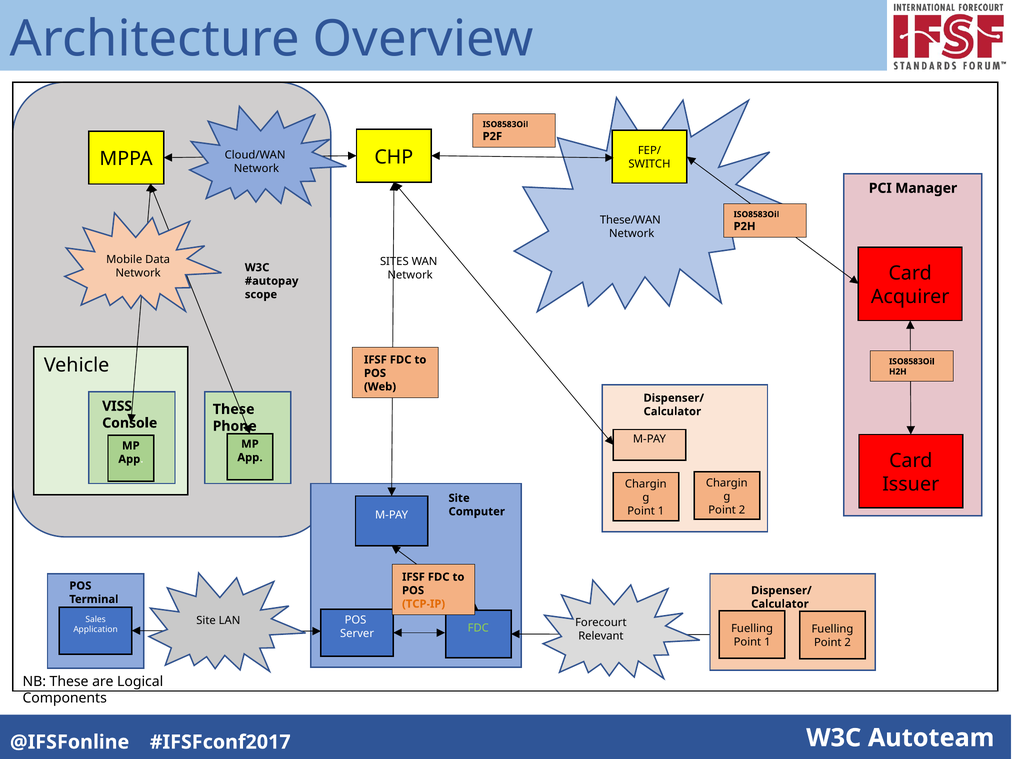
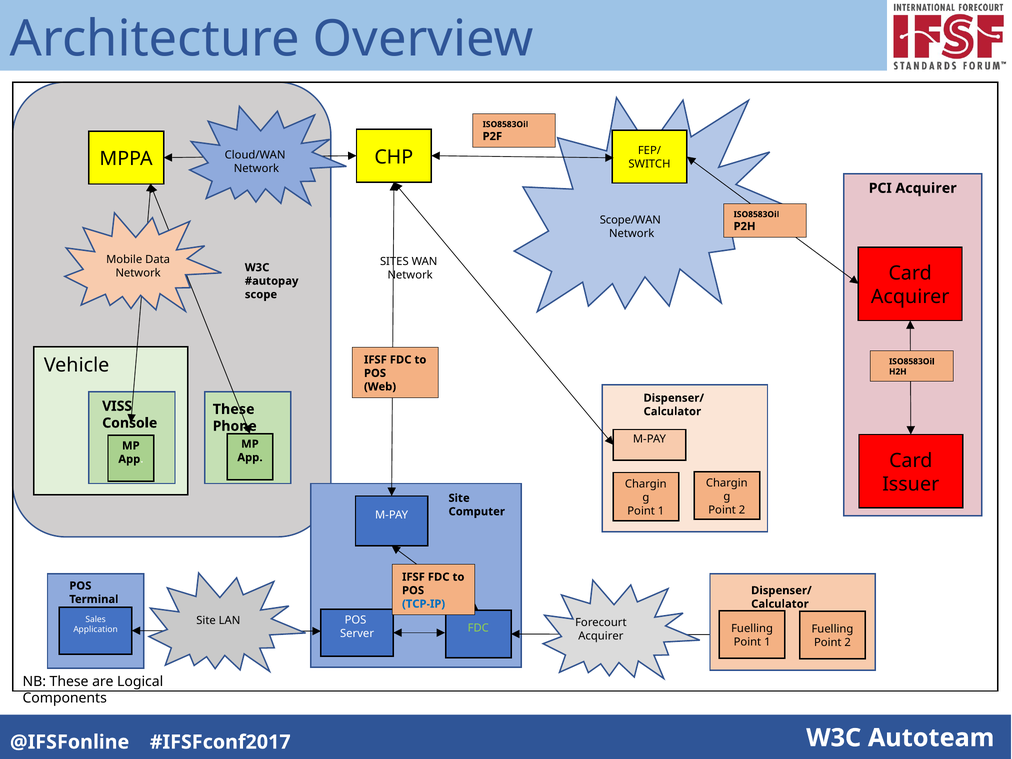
PCI Manager: Manager -> Acquirer (926, 188)
These/WAN: These/WAN -> Scope/WAN (630, 220)
TCP-IP colour: orange -> blue (424, 604)
Relevant: Relevant -> Acquirer (601, 636)
